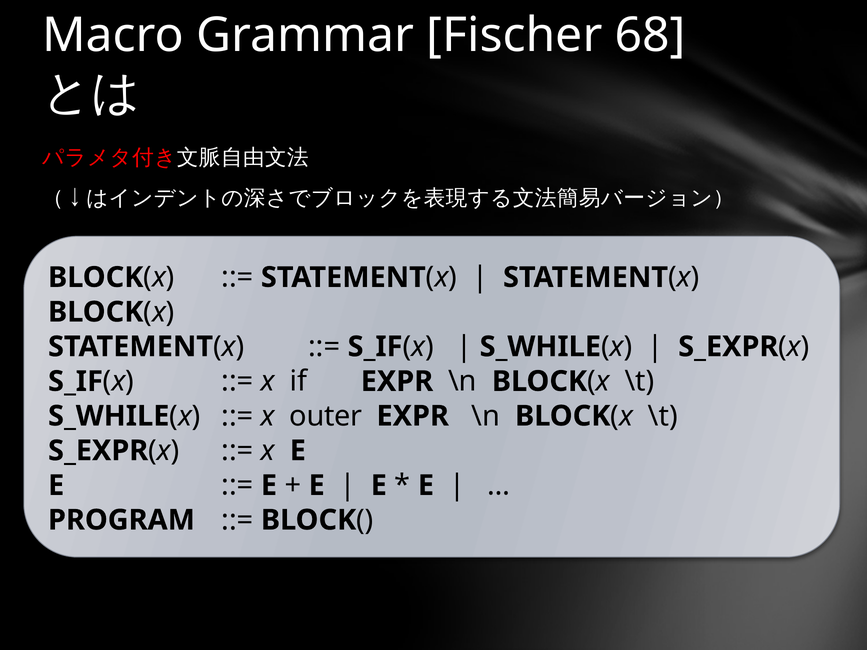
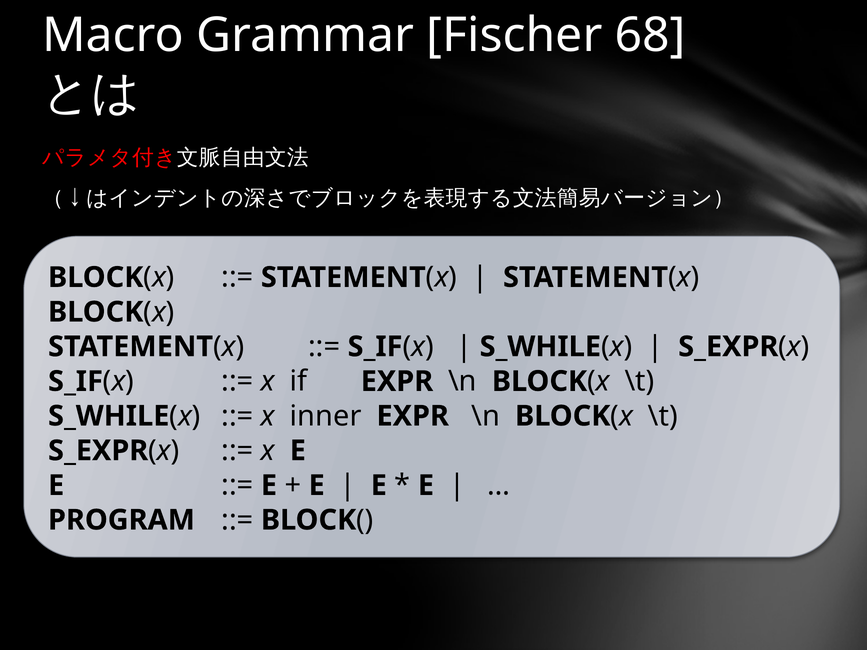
outer: outer -> inner (326, 416)
